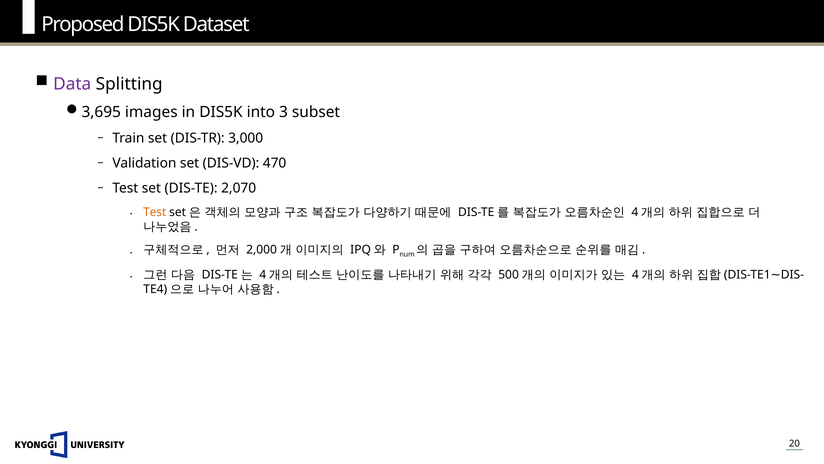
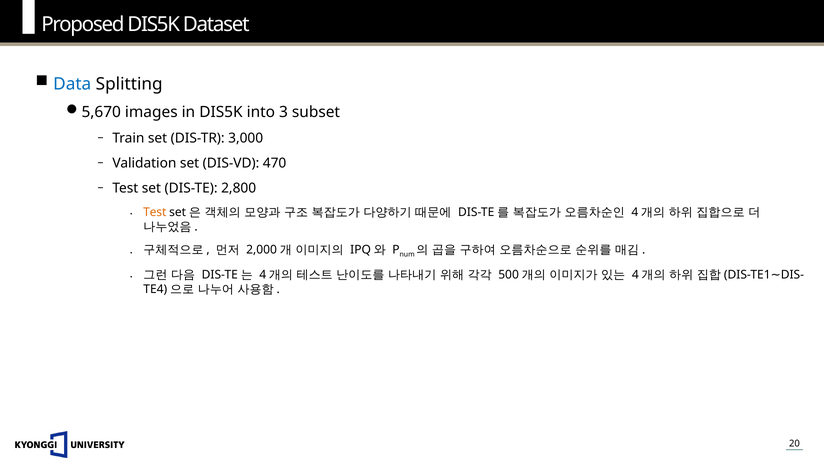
Data colour: purple -> blue (72, 84)
3,695: 3,695 -> 5,670 (101, 112)
2,070: 2,070 -> 2,800 (239, 188)
